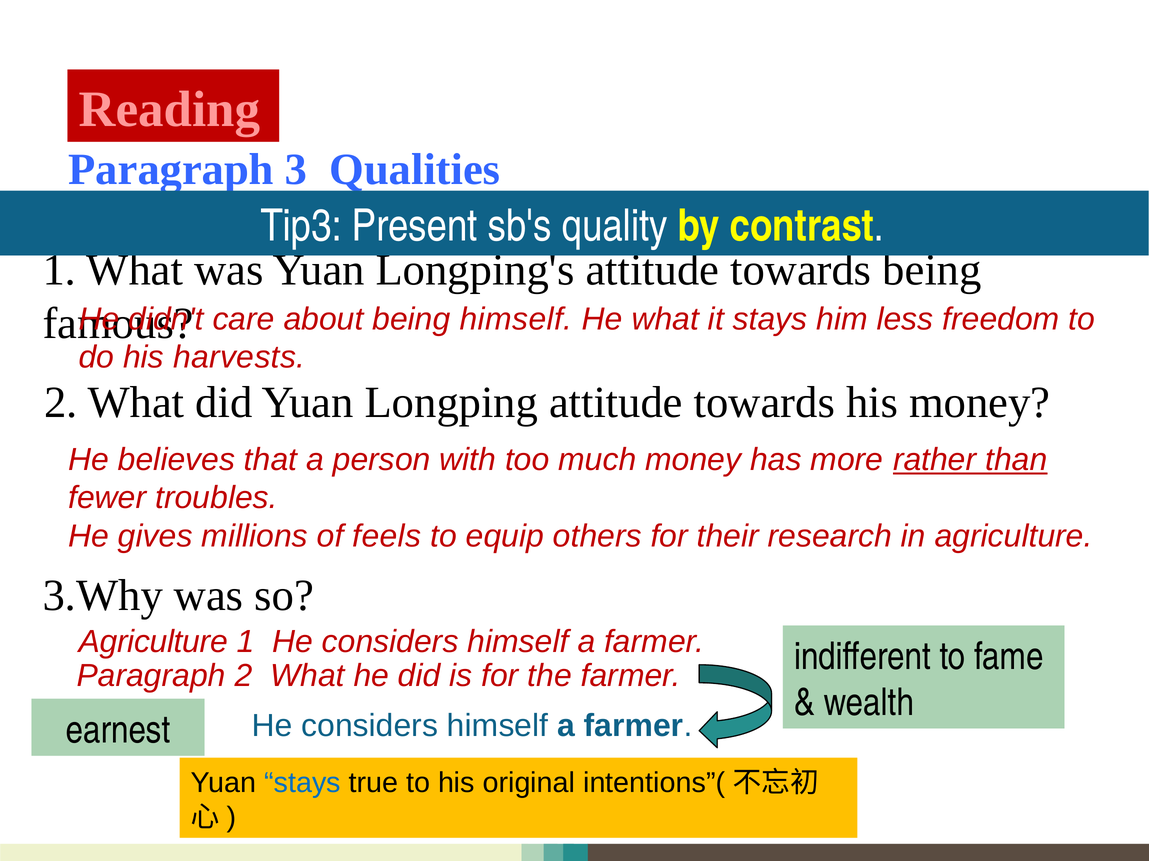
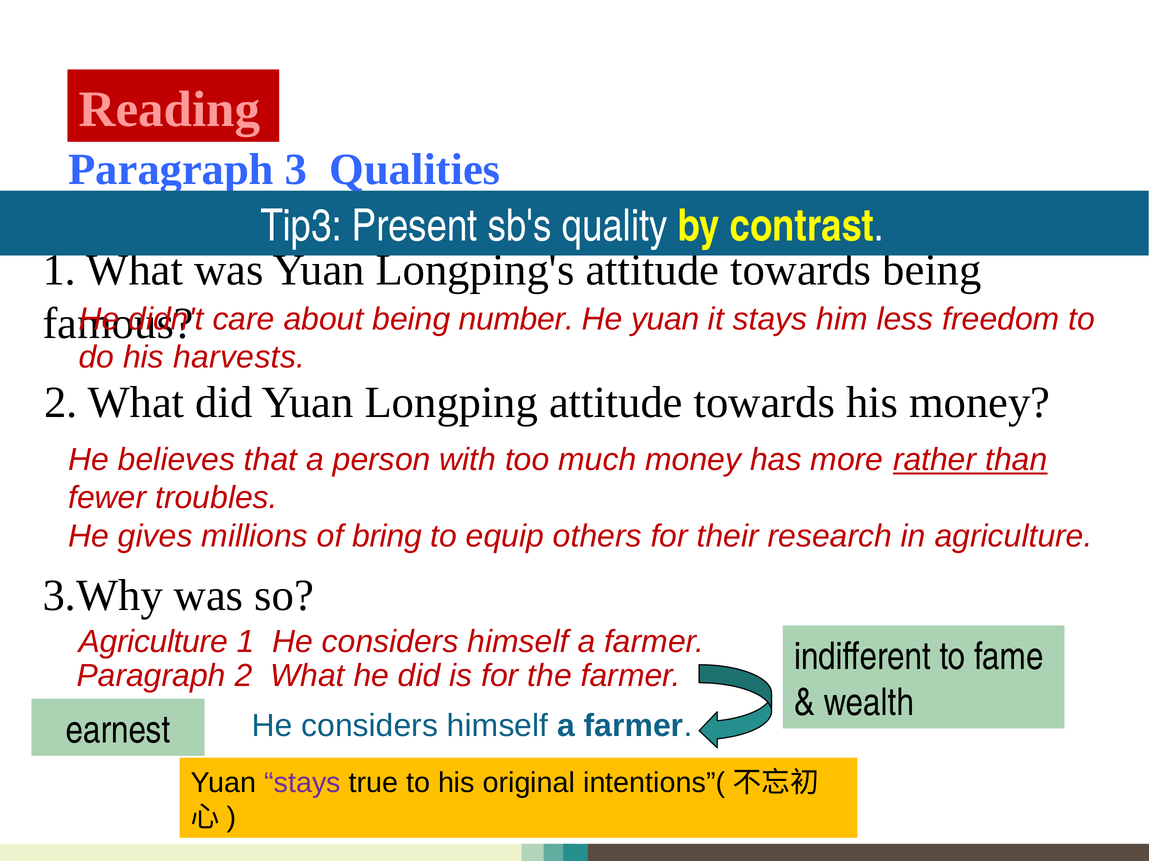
being himself: himself -> number (516, 319)
He what: what -> yuan (665, 319)
feels: feels -> bring (387, 537)
stays colour: blue -> purple (303, 783)
